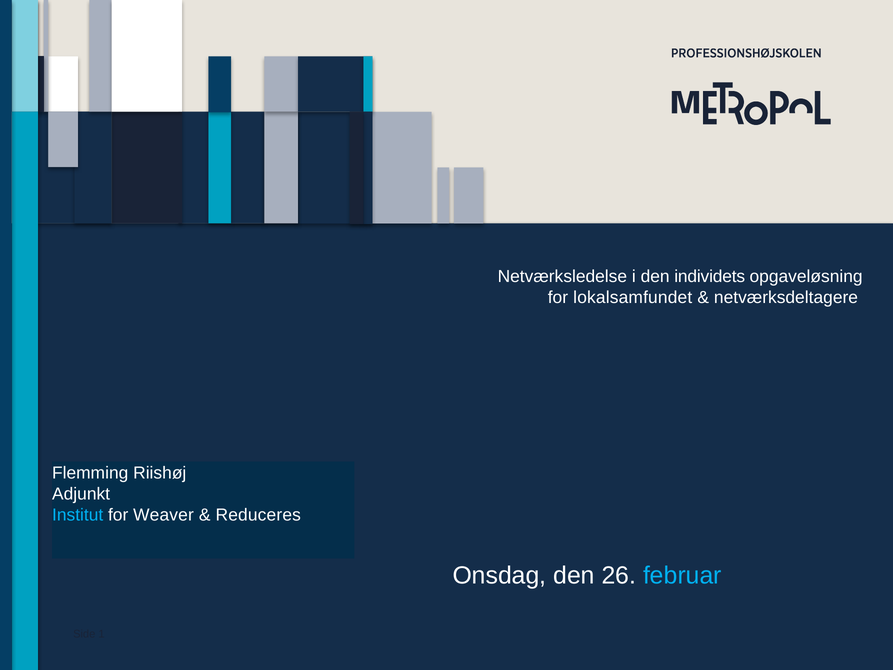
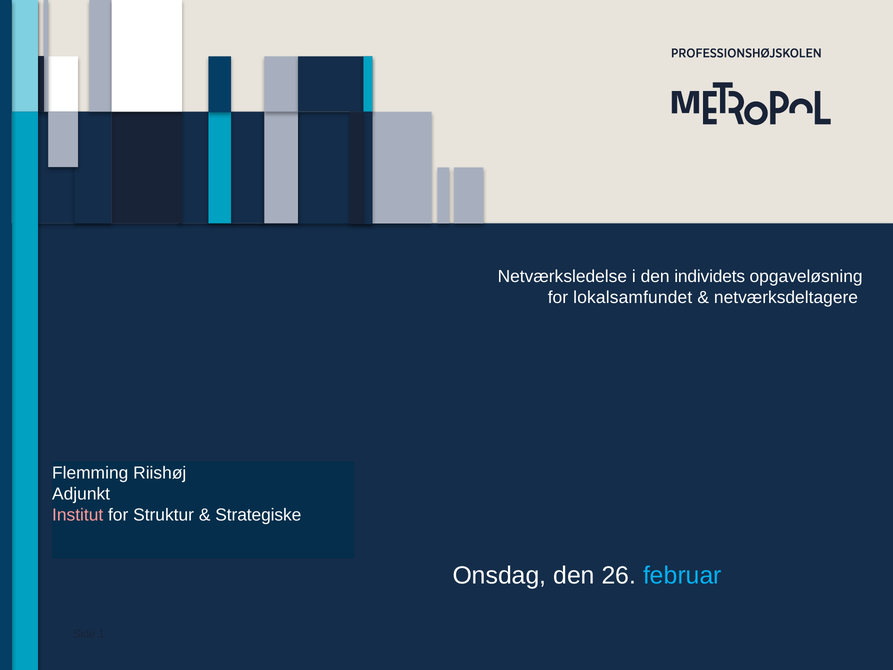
Institut colour: light blue -> pink (78, 515)
Weaver: Weaver -> Struktur (164, 515)
Reduceres: Reduceres -> Strategiske (258, 515)
